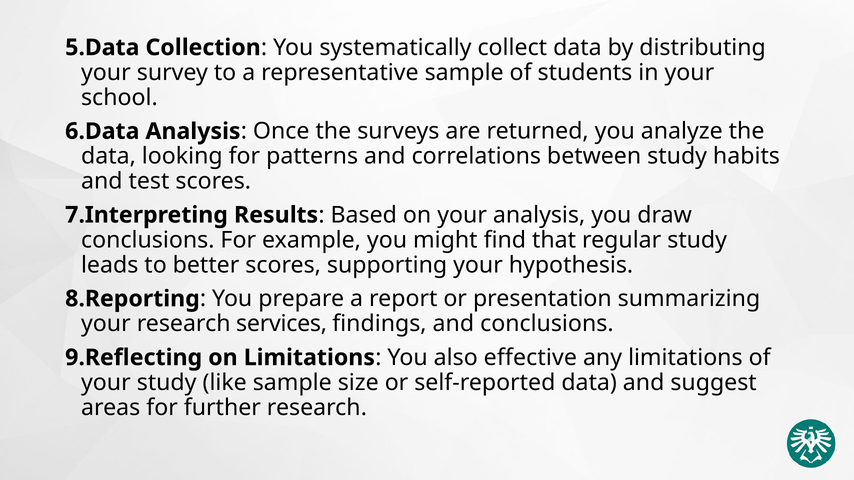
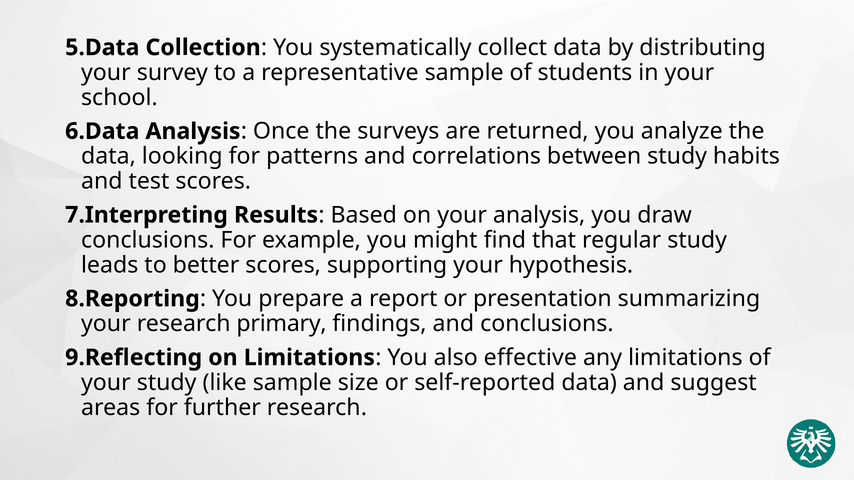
services: services -> primary (282, 324)
